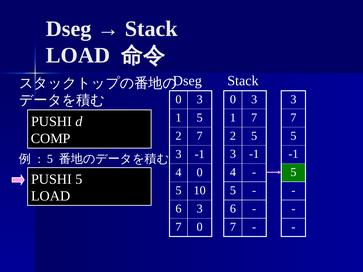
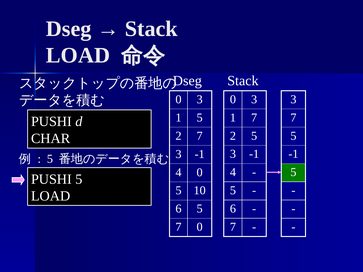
COMP: COMP -> CHAR (51, 139)
6 3: 3 -> 5 (200, 209)
